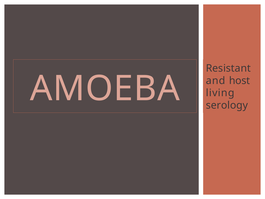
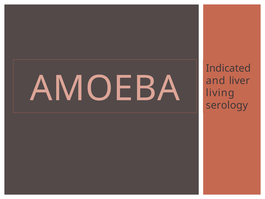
Resistant: Resistant -> Indicated (228, 68)
host: host -> liver (239, 81)
